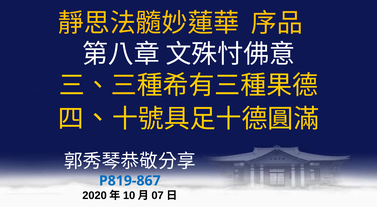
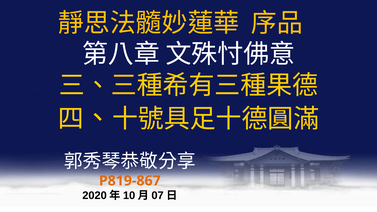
P819-867 colour: blue -> orange (130, 181)
